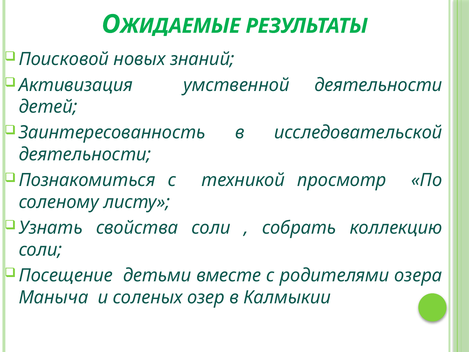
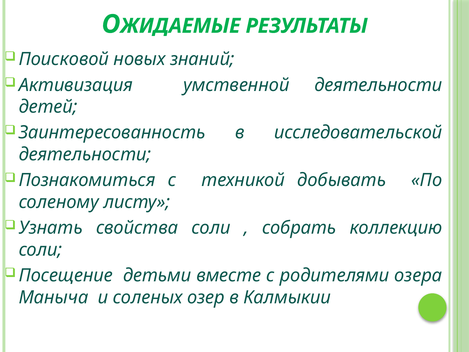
просмотр: просмотр -> добывать (342, 180)
